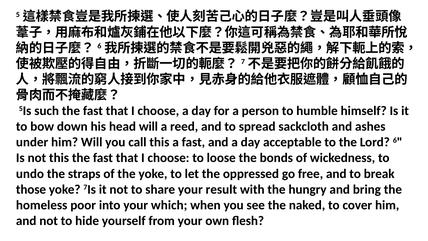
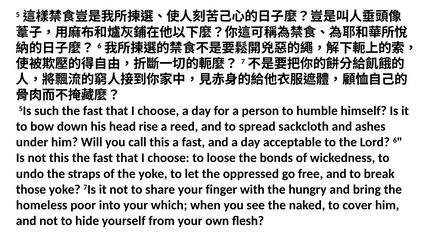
head will: will -> rise (148, 126)
result: result -> finger (221, 189)
